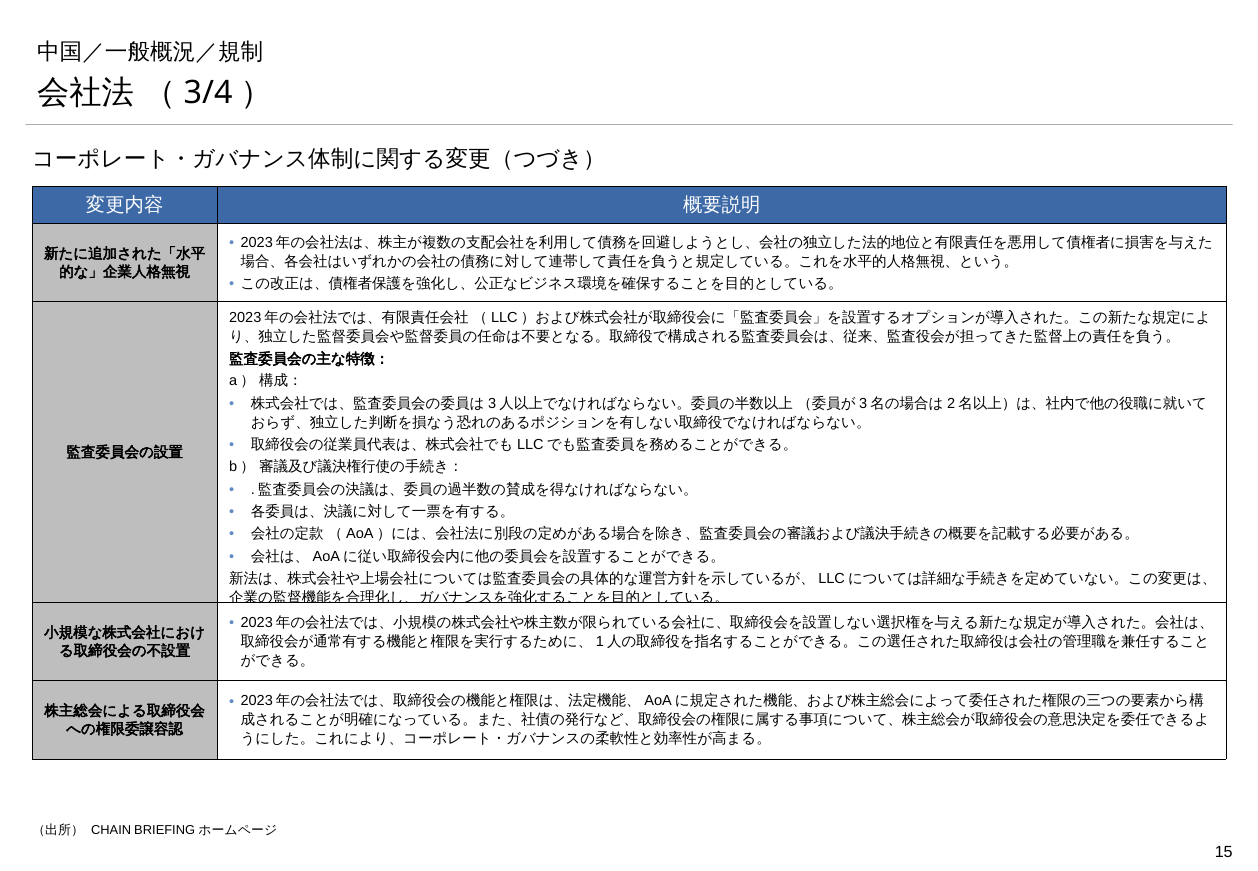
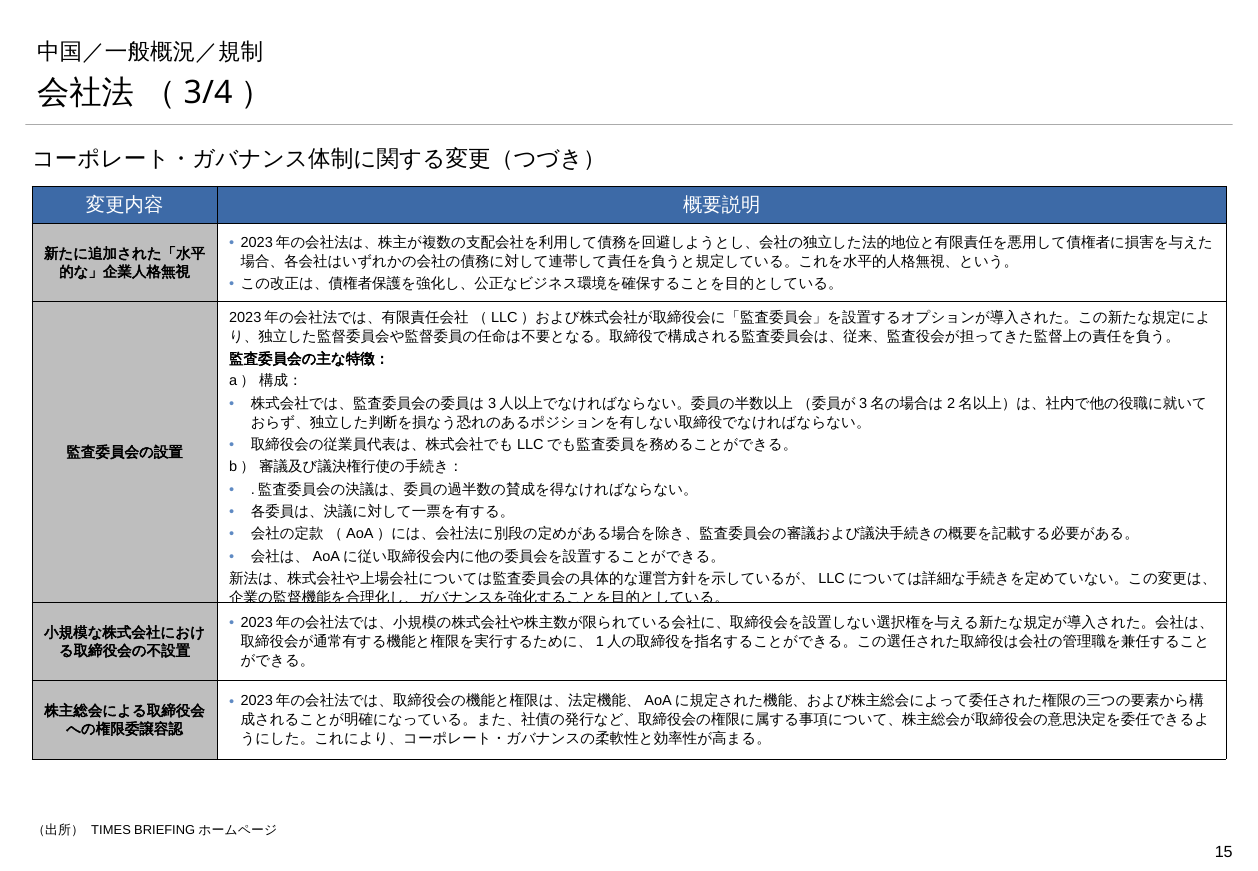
CHAIN: CHAIN -> TIMES (111, 830)
